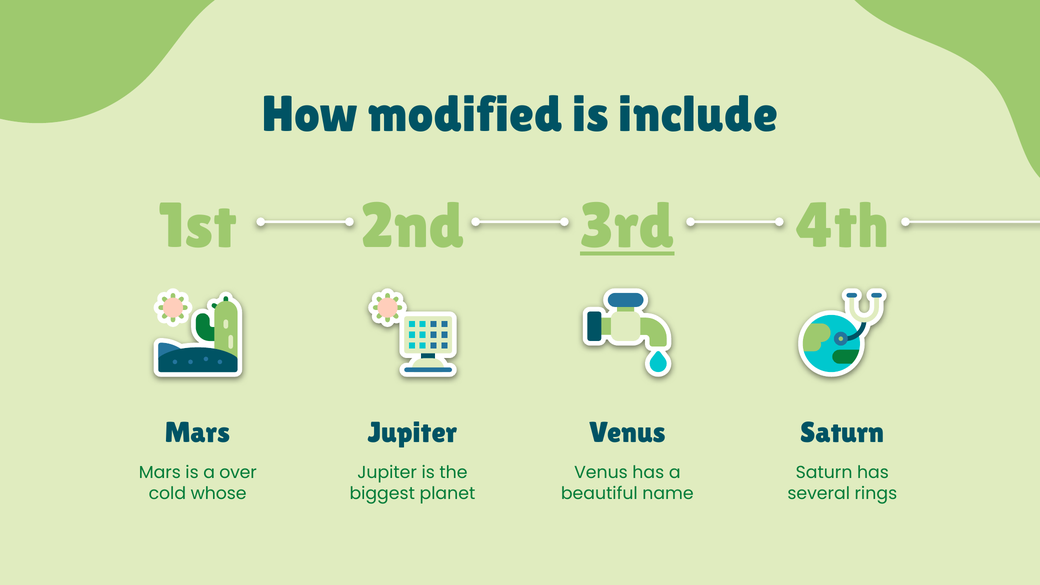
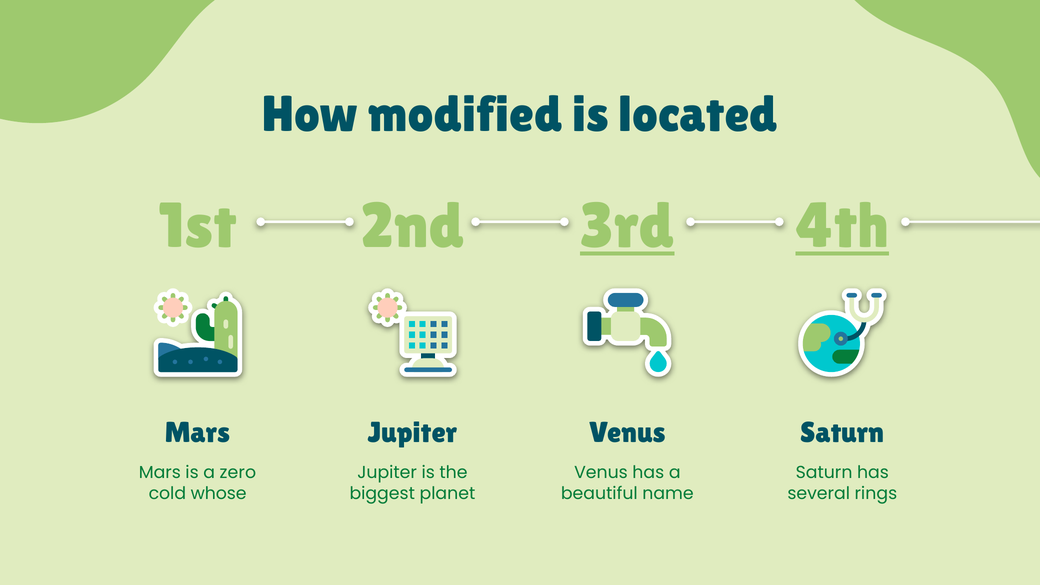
include: include -> located (698, 115)
4th underline: none -> present (842, 226)
over: over -> zero (238, 473)
